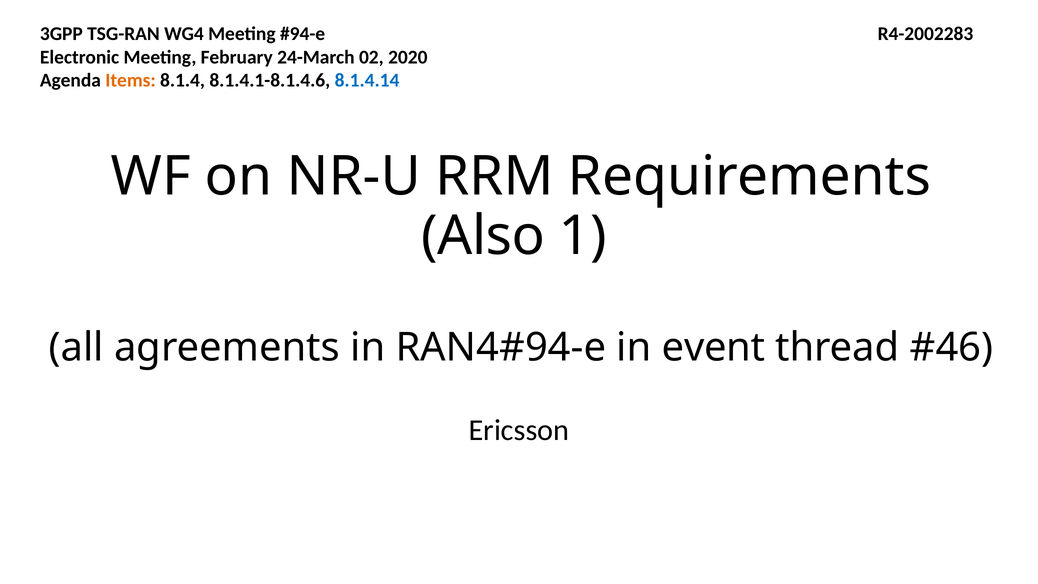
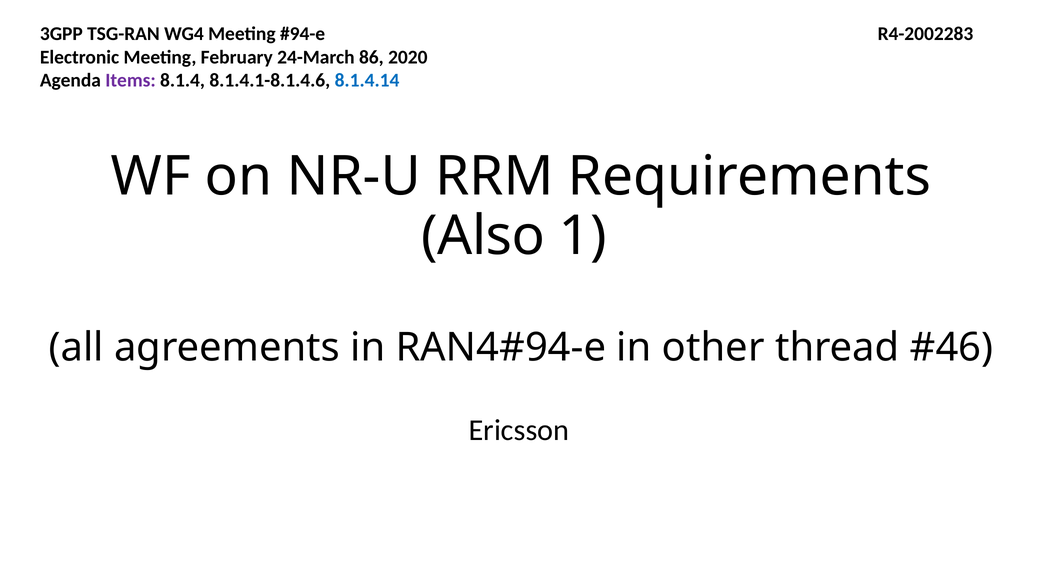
02: 02 -> 86 (371, 57)
Items colour: orange -> purple (131, 80)
event: event -> other (713, 347)
